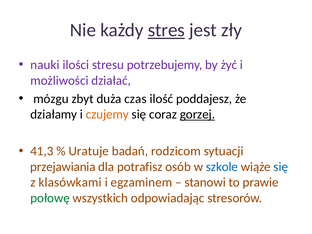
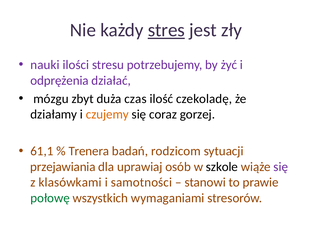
możliwości: możliwości -> odprężenia (60, 80)
poddajesz: poddajesz -> czekoladę (204, 99)
gorzej underline: present -> none (197, 114)
41,3: 41,3 -> 61,1 (42, 151)
Uratuje: Uratuje -> Trenera (89, 151)
potrafisz: potrafisz -> uprawiaj (140, 167)
szkole colour: blue -> black (222, 167)
się colour: blue -> purple (281, 167)
egzaminem: egzaminem -> samotności (141, 182)
odpowiadając: odpowiadając -> wymaganiami (168, 198)
